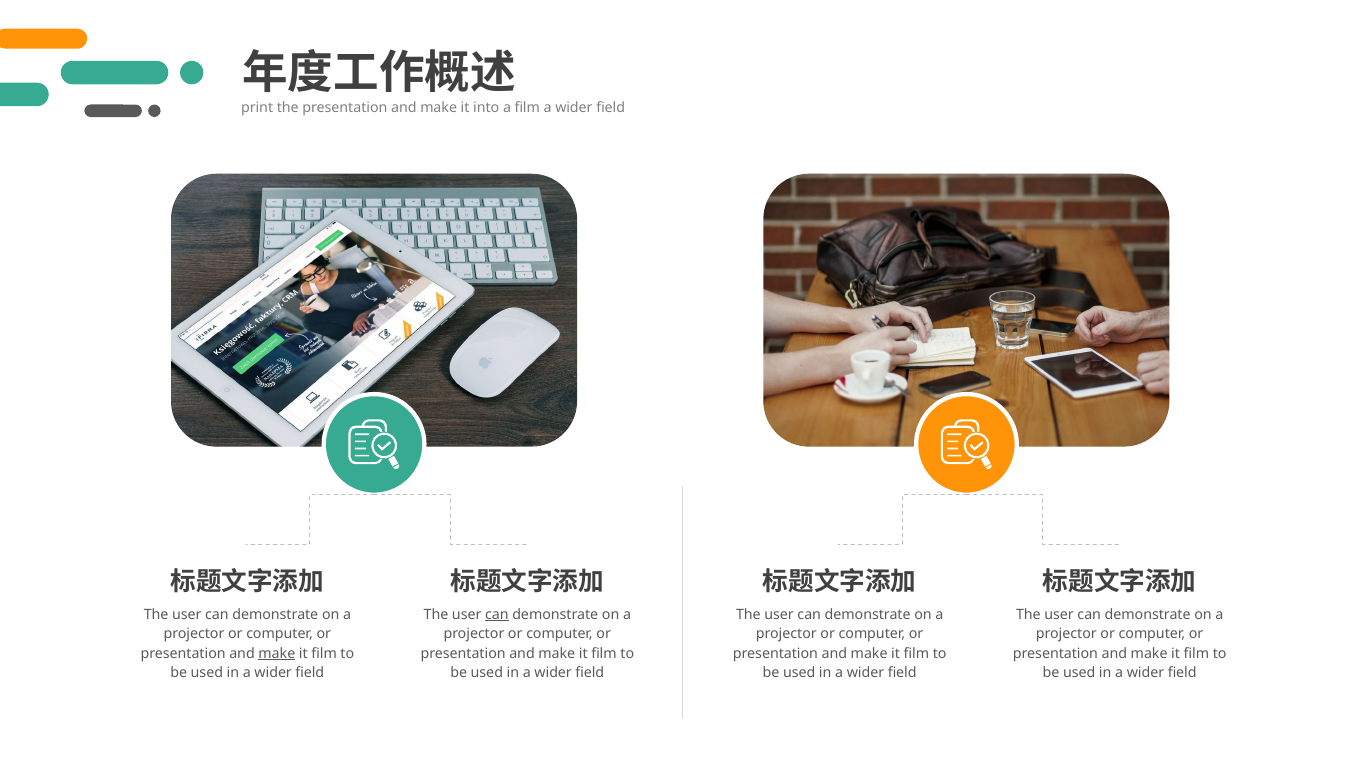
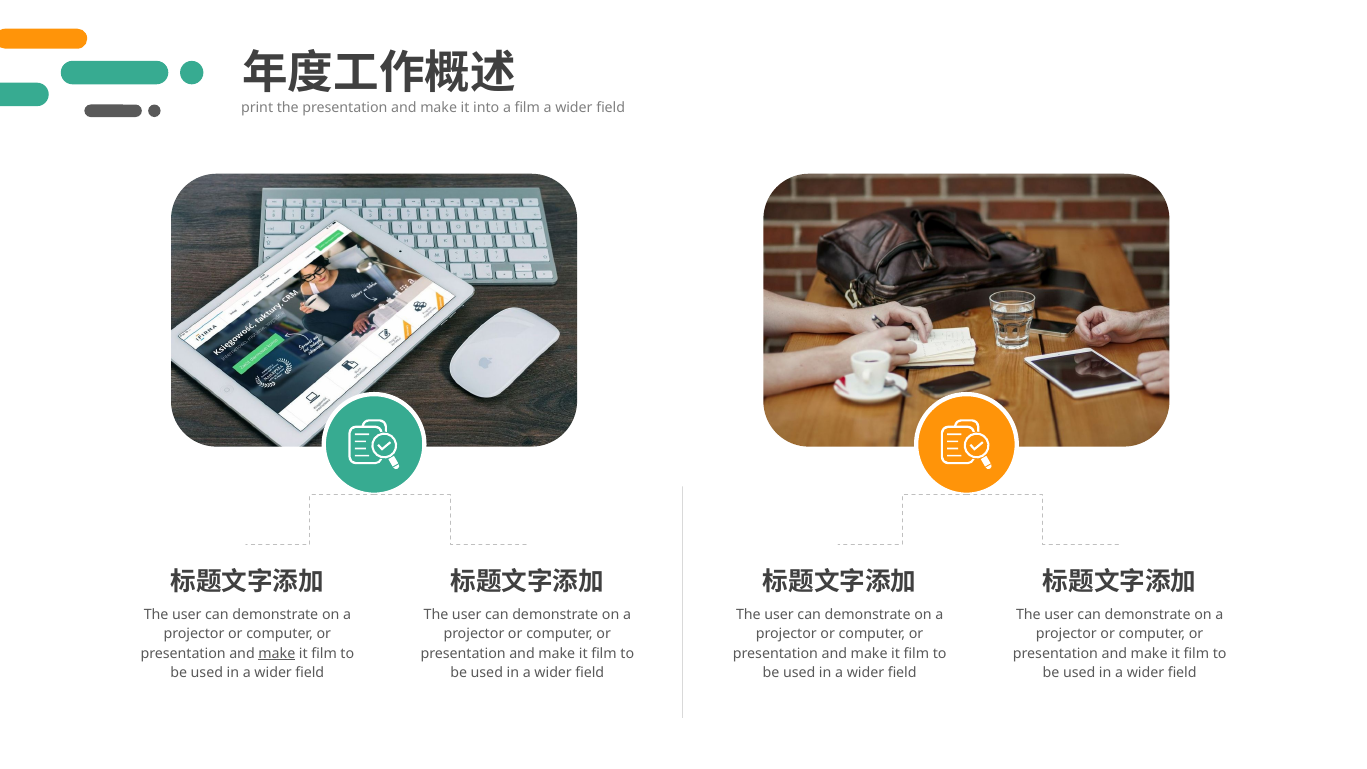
can underline: present -> none (497, 614)
